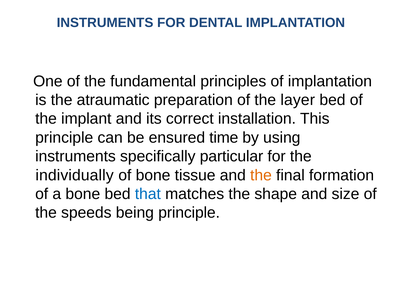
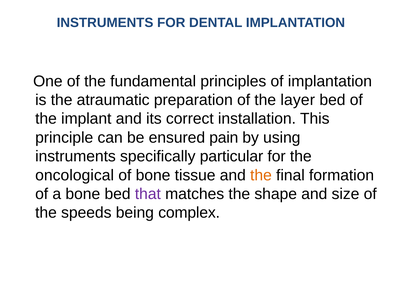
time: time -> pain (224, 137)
individually: individually -> oncological (75, 175)
that colour: blue -> purple (148, 194)
being principle: principle -> complex (189, 212)
